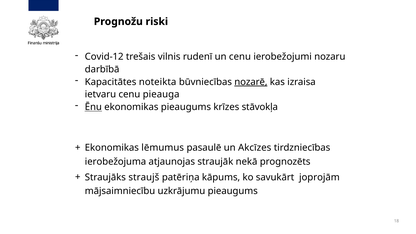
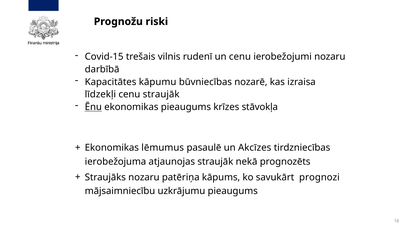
Covid-12: Covid-12 -> Covid-15 (104, 57)
noteikta: noteikta -> kāpumu (158, 82)
nozarē underline: present -> none (251, 82)
ietvaru: ietvaru -> līdzekļi (100, 94)
cenu pieauga: pieauga -> straujāk (161, 94)
Straujāks straujš: straujš -> nozaru (144, 177)
joprojām: joprojām -> prognozi (319, 177)
